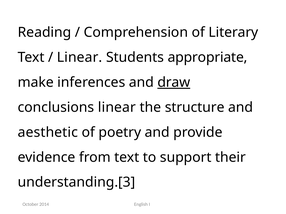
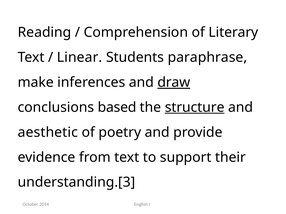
appropriate: appropriate -> paraphrase (207, 57)
conclusions linear: linear -> based (117, 108)
structure underline: none -> present (195, 108)
